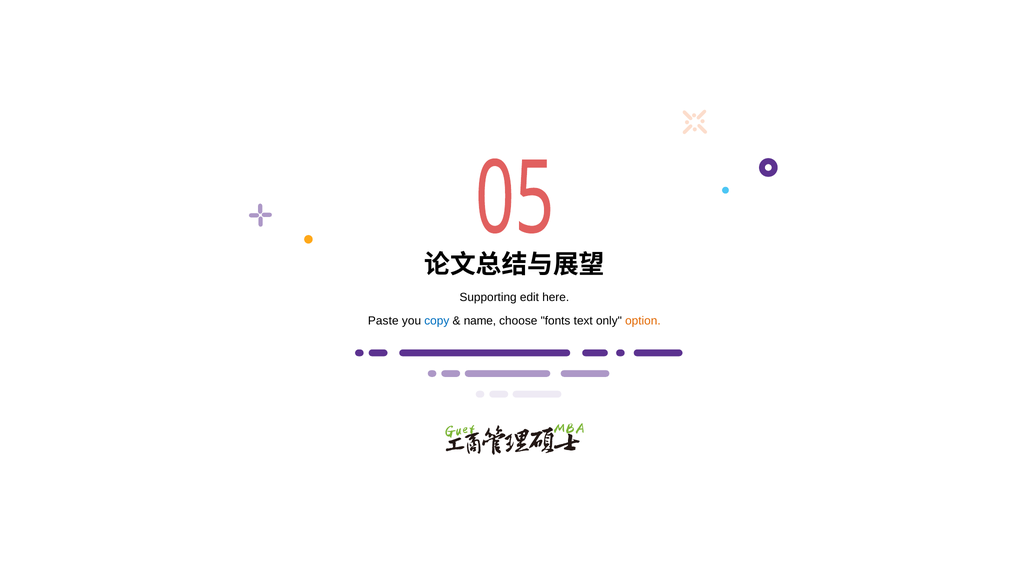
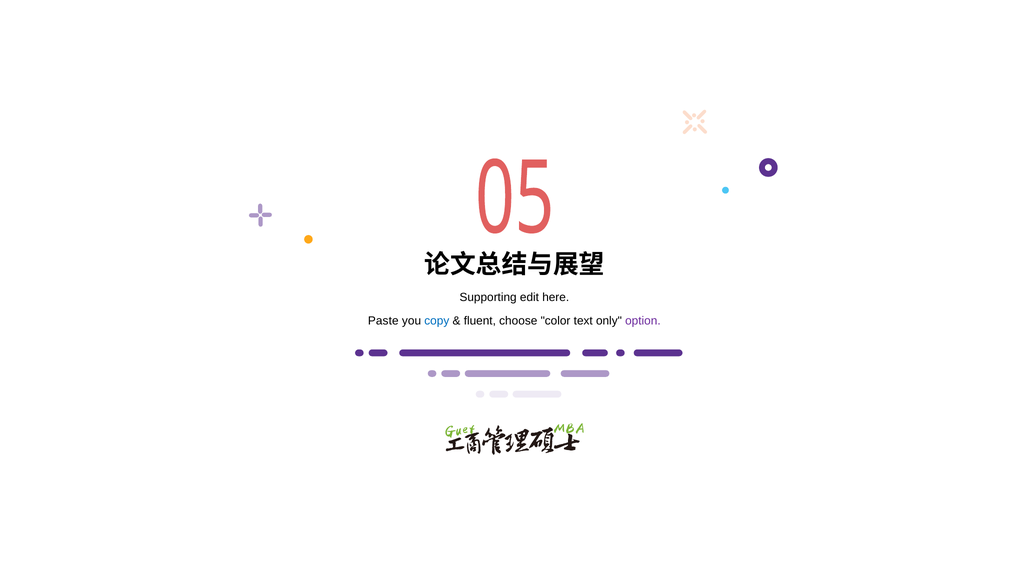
name: name -> fluent (480, 321)
fonts: fonts -> color (556, 321)
option colour: orange -> purple (643, 321)
